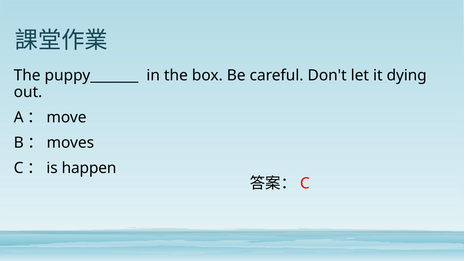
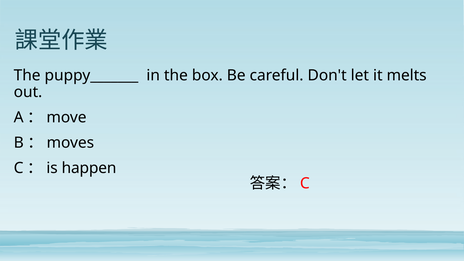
dying: dying -> melts (407, 75)
